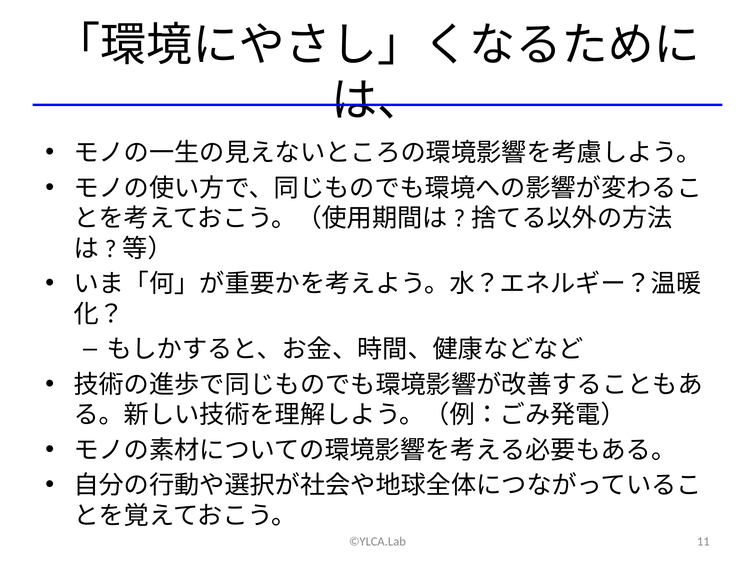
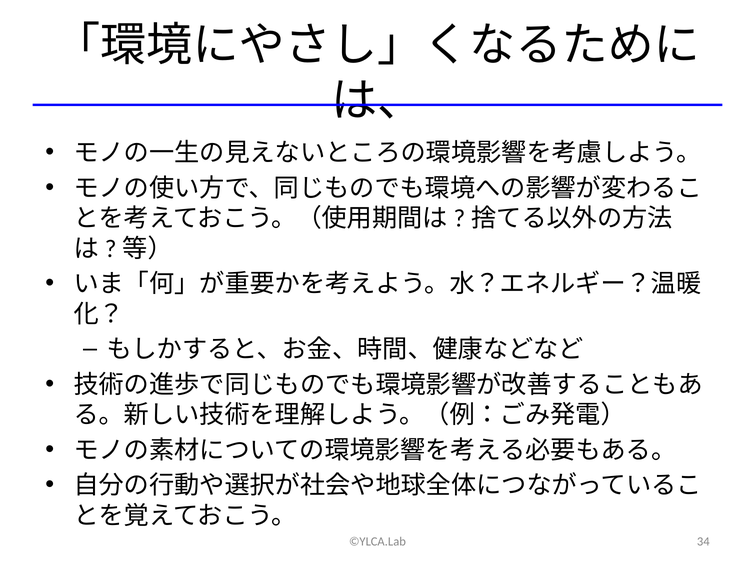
11: 11 -> 34 (703, 541)
